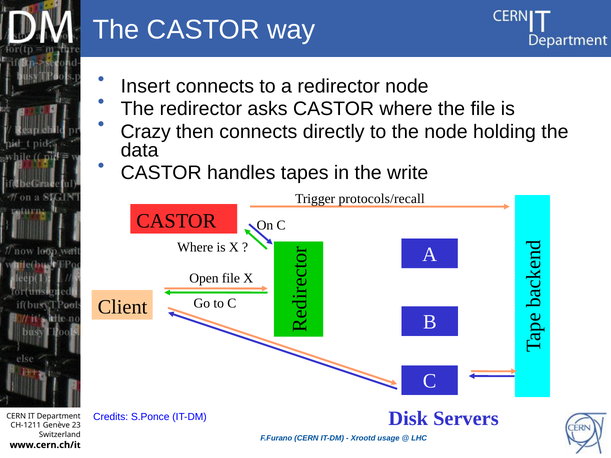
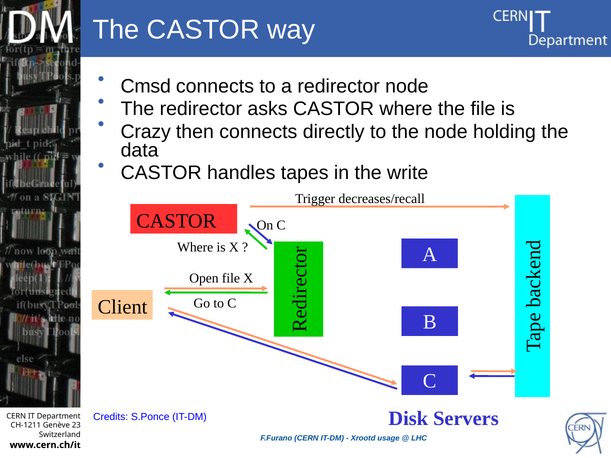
Insert: Insert -> Cmsd (146, 87)
protocols/recall: protocols/recall -> decreases/recall (382, 199)
